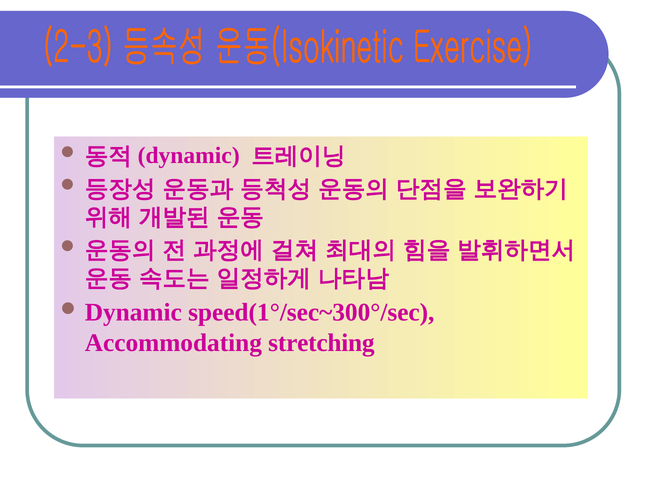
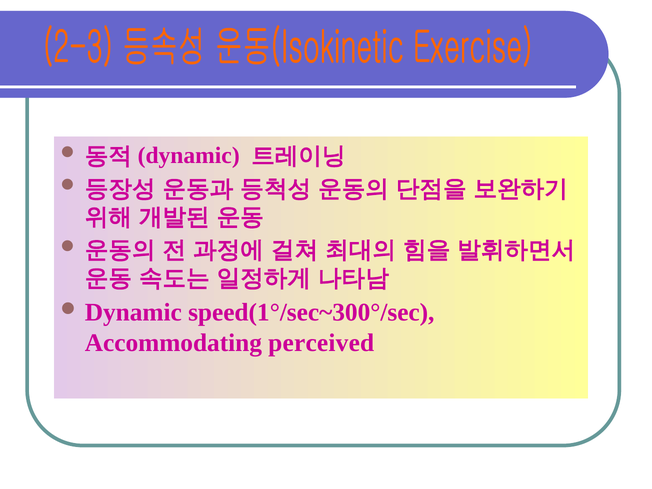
stretching: stretching -> perceived (321, 343)
